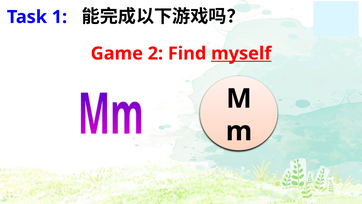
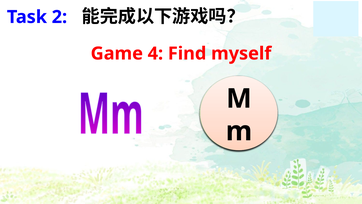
1: 1 -> 2 (59, 17)
2: 2 -> 4 (155, 53)
myself underline: present -> none (241, 53)
